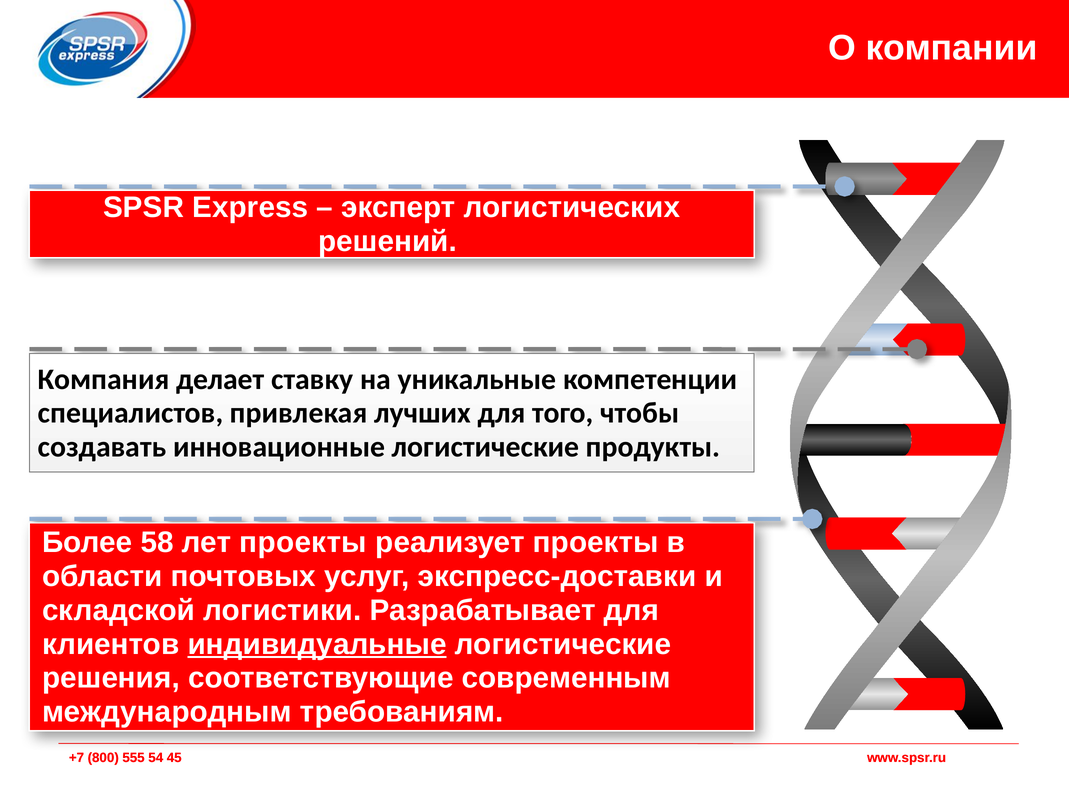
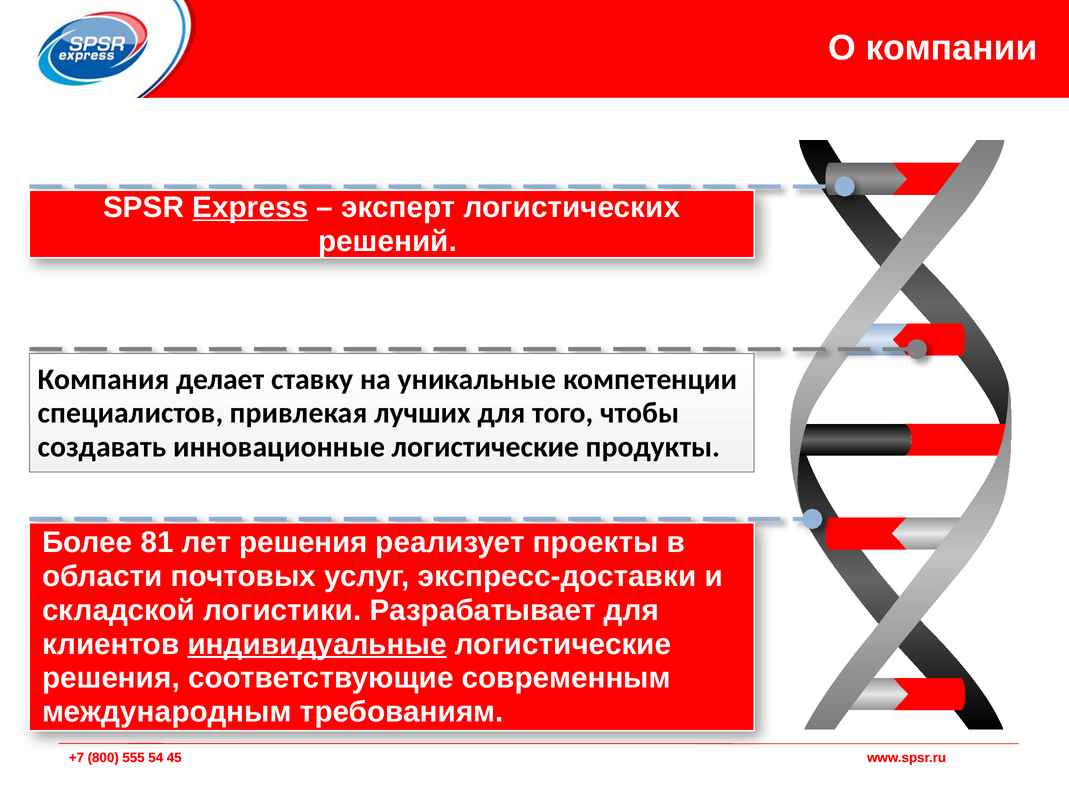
Express underline: none -> present (250, 207)
58: 58 -> 81 (157, 542)
лет проекты: проекты -> решения (303, 542)
